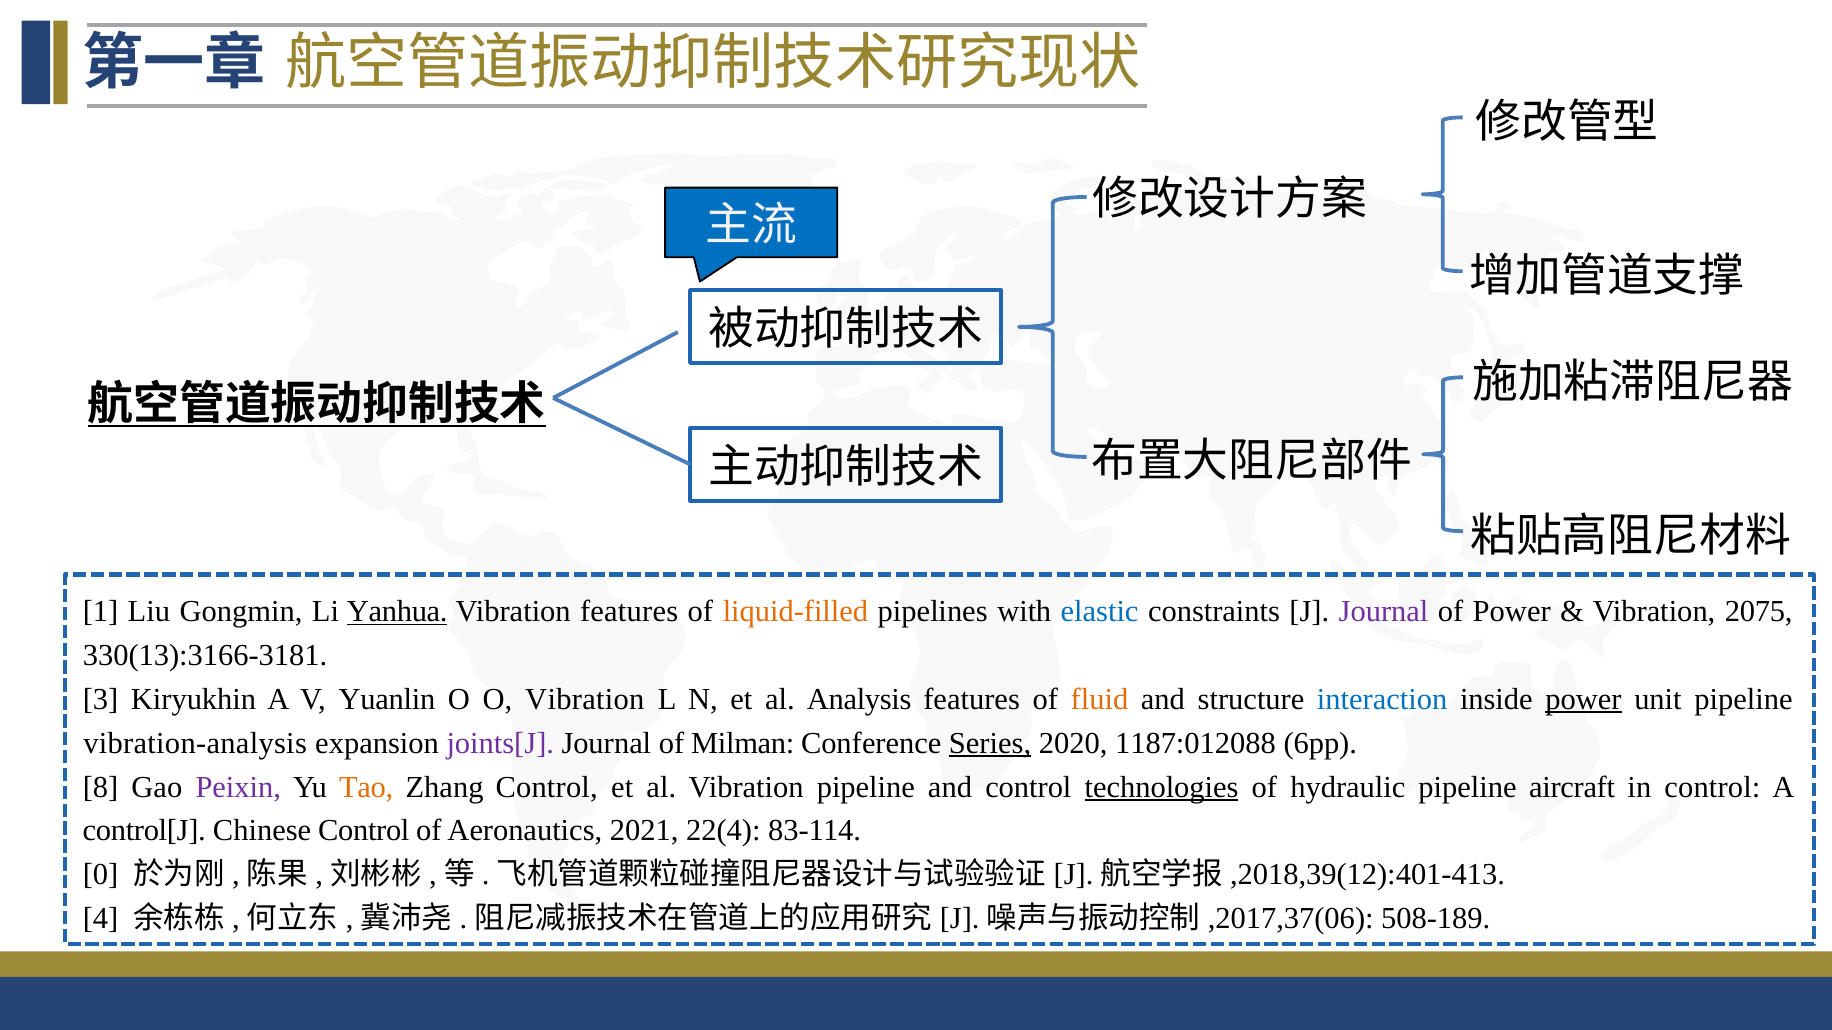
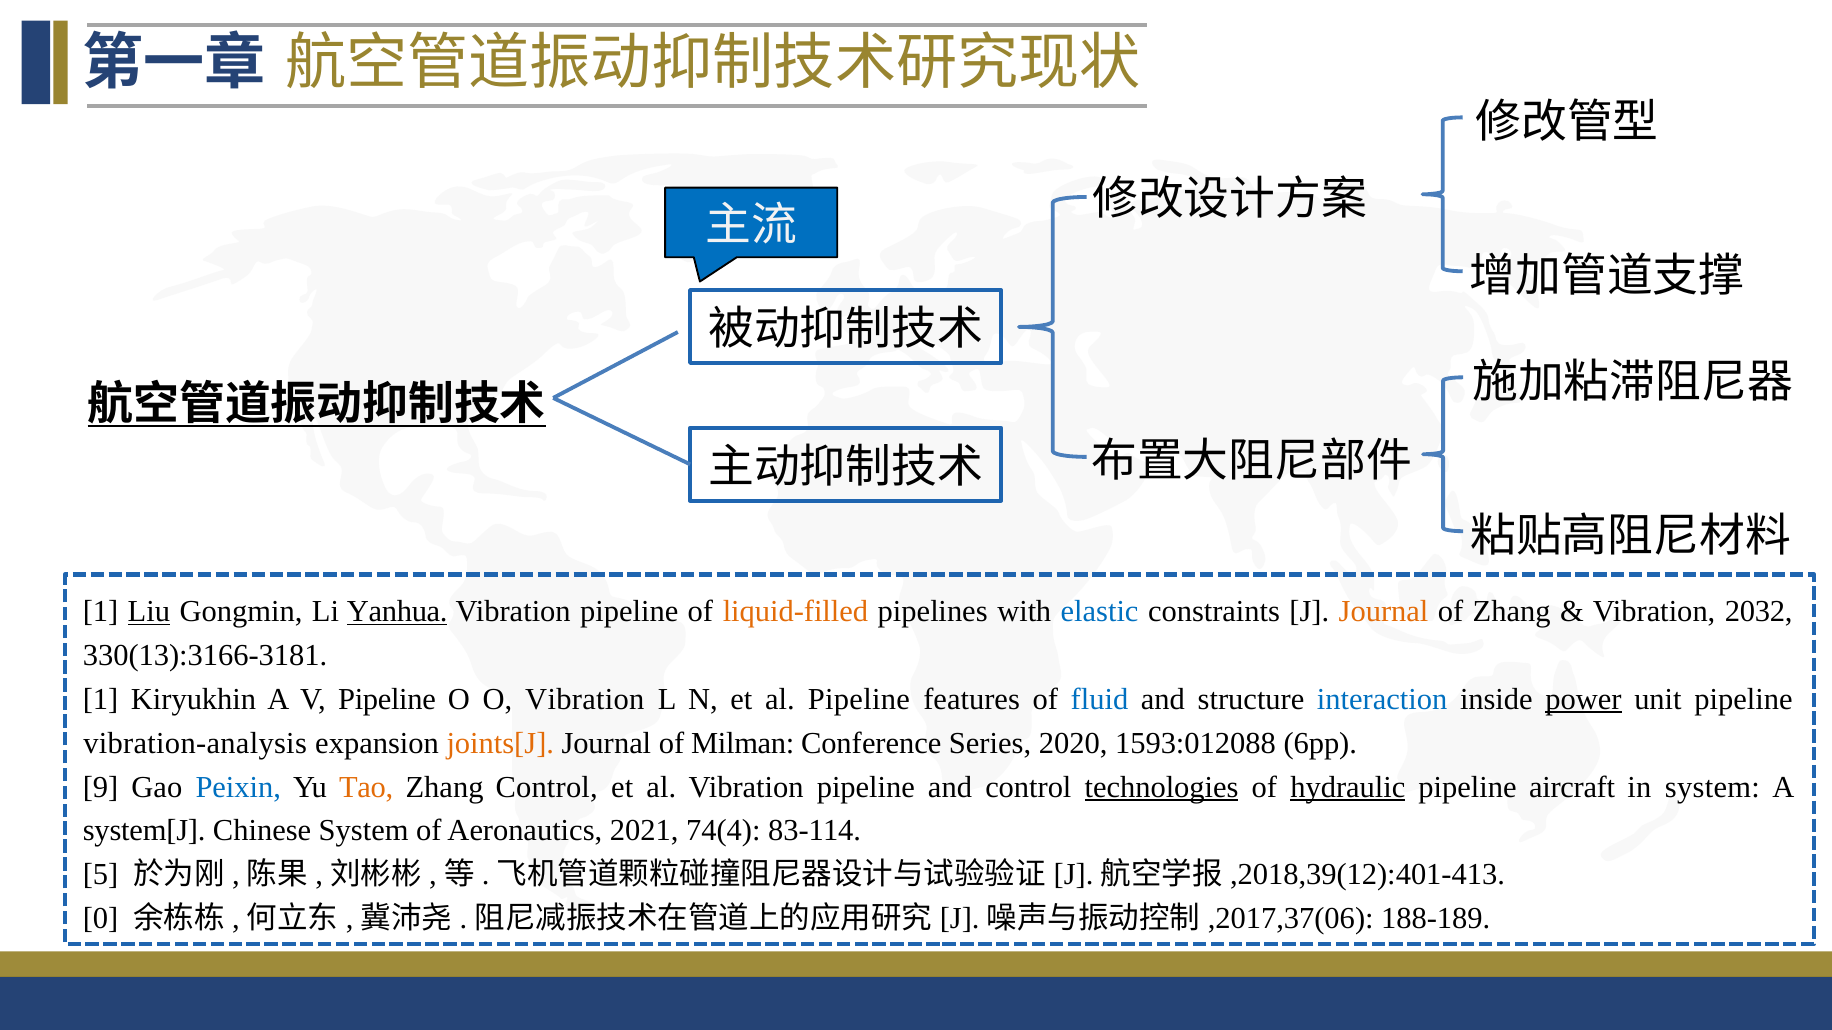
Liu underline: none -> present (149, 612)
features: features -> pipeline (629, 612)
Journal colour: purple -> orange (1384, 612)
of Power: Power -> Zhang (1512, 612)
2075: 2075 -> 2032 (1759, 612)
3: 3 -> 1 (101, 700)
V Yuanlin: Yuanlin -> Pipeline (387, 700)
al Analysis: Analysis -> Pipeline (859, 700)
fluid colour: orange -> blue (1100, 700)
joints[J colour: purple -> orange (500, 743)
Series underline: present -> none (990, 743)
1187:012088: 1187:012088 -> 1593:012088 (1195, 743)
8: 8 -> 9 (101, 787)
Peixin colour: purple -> blue (238, 787)
hydraulic underline: none -> present (1348, 787)
in control: control -> system (1712, 787)
control[J: control[J -> system[J (144, 831)
Chinese Control: Control -> System (364, 831)
22(4: 22(4 -> 74(4 (723, 831)
0: 0 -> 5 (101, 875)
4: 4 -> 0 (101, 919)
508-189: 508-189 -> 188-189 (1436, 919)
